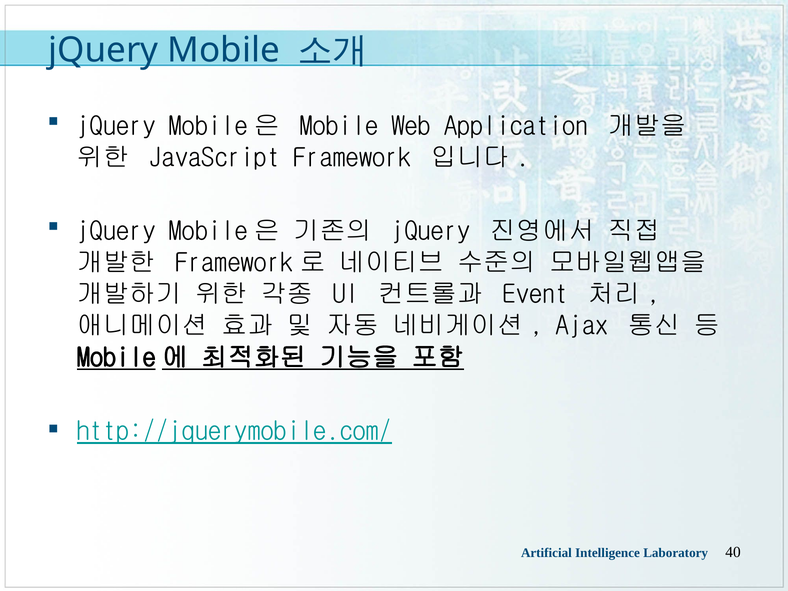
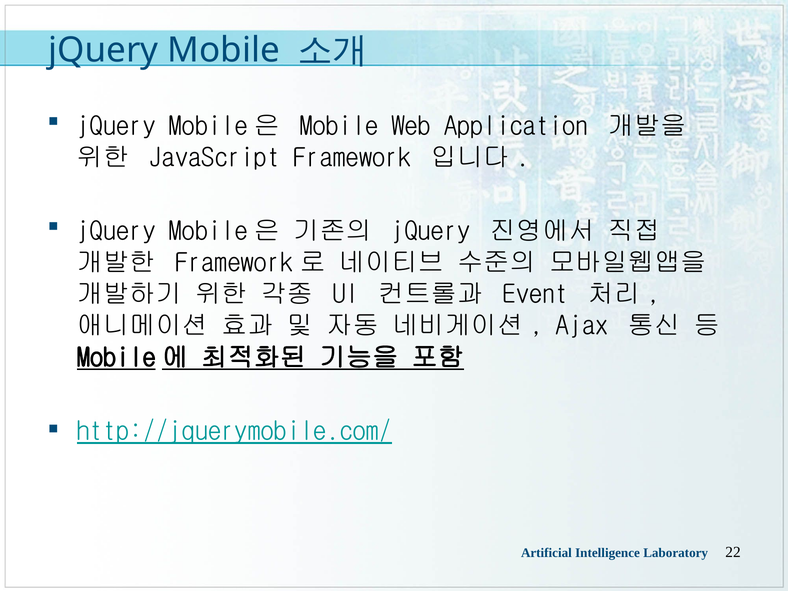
40: 40 -> 22 (733, 552)
